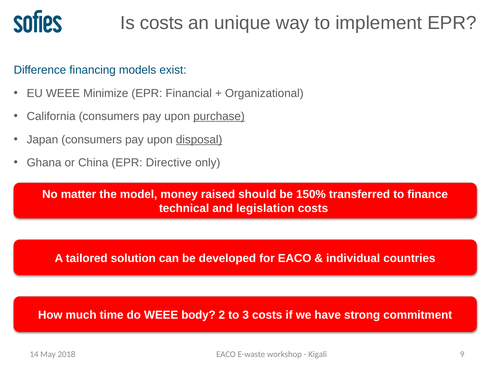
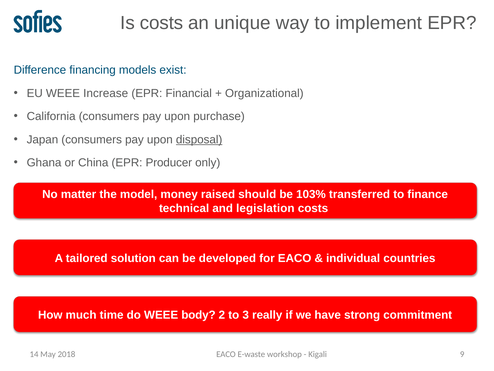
Minimize: Minimize -> Increase (106, 93)
purchase underline: present -> none (219, 116)
Directive: Directive -> Producer (169, 163)
150%: 150% -> 103% (311, 194)
3 costs: costs -> really (267, 315)
